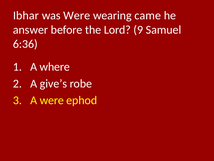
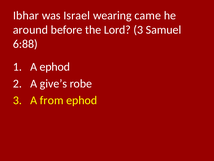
was Were: Were -> Israel (77, 15)
answer: answer -> around (30, 30)
Lord 9: 9 -> 3 (138, 30)
6:36: 6:36 -> 6:88 (25, 44)
A where: where -> ephod (55, 67)
A were: were -> from (52, 100)
